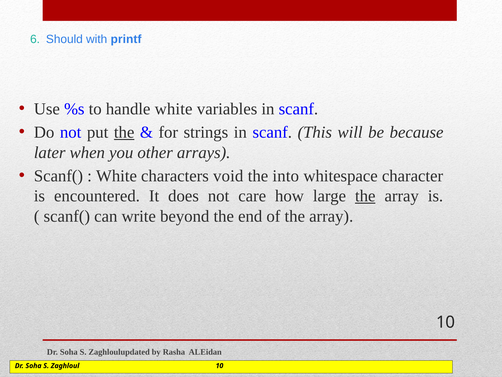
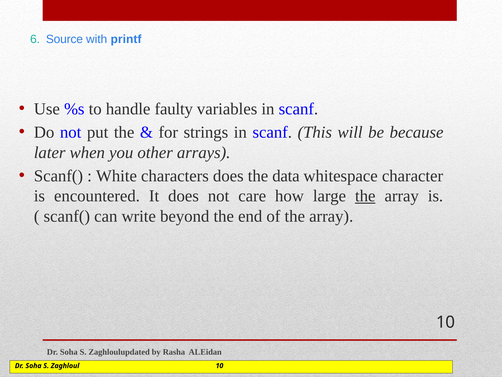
Should: Should -> Source (64, 39)
handle white: white -> faulty (174, 109)
the underline: present -> none (124, 132)
characters void: void -> does (228, 176)
into: into -> data (286, 176)
